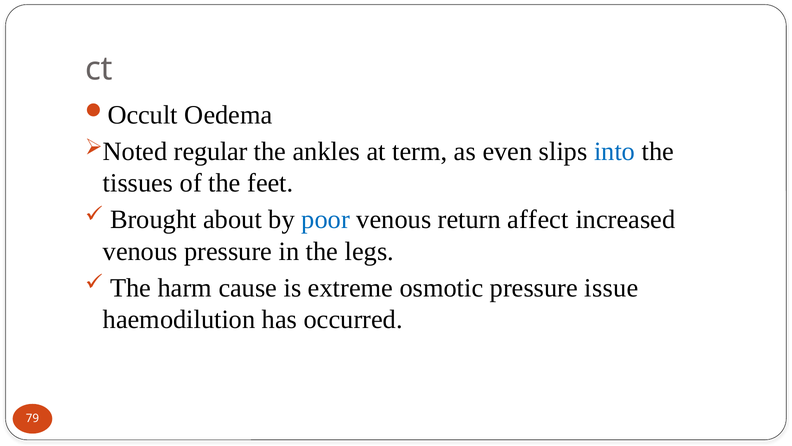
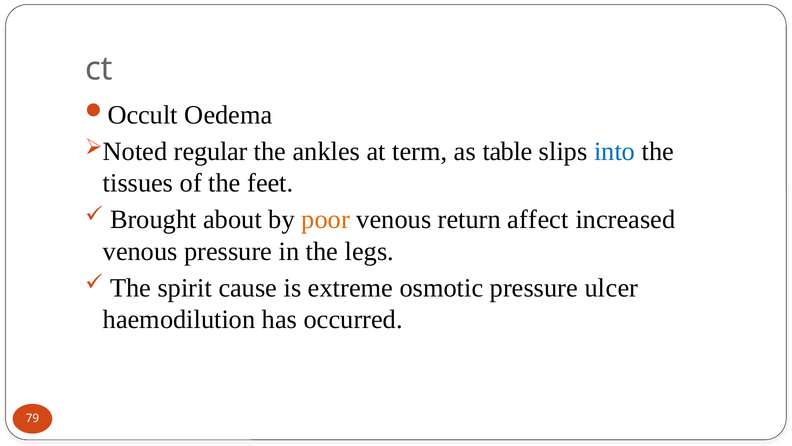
even: even -> table (508, 151)
poor colour: blue -> orange (326, 219)
harm: harm -> spirit (185, 287)
issue: issue -> ulcer (611, 287)
